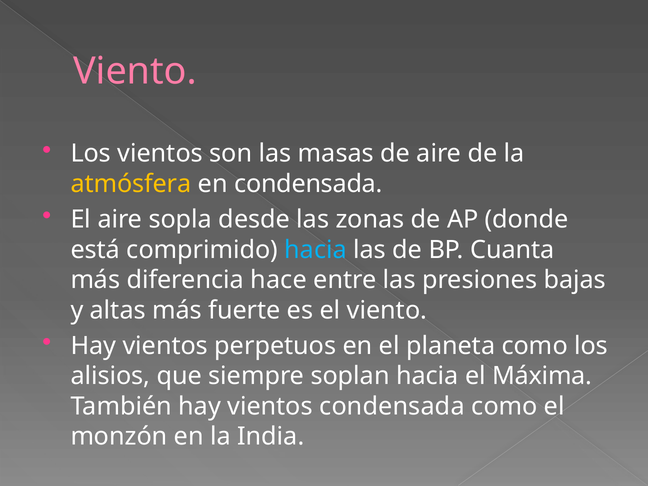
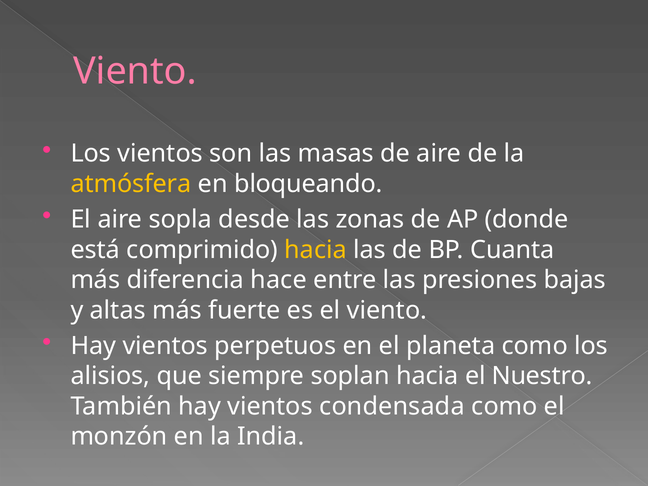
en condensada: condensada -> bloqueando (308, 184)
hacia colour: light blue -> yellow (316, 250)
Máxima: Máxima -> Nuestro (542, 376)
